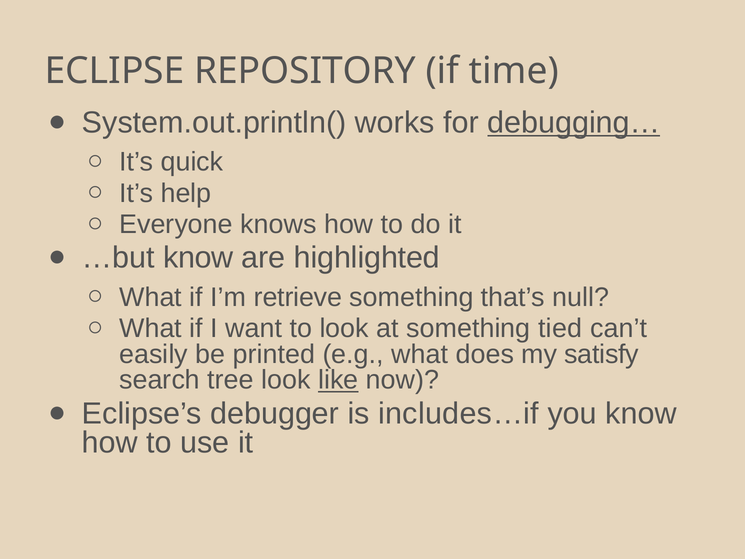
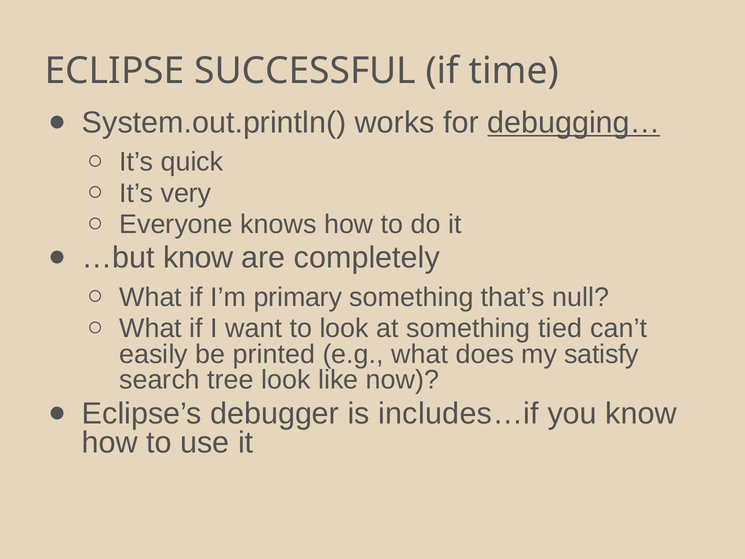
REPOSITORY: REPOSITORY -> SUCCESSFUL (305, 71)
help: help -> very (186, 193)
highlighted: highlighted -> completely (367, 258)
retrieve: retrieve -> primary (298, 297)
like underline: present -> none (338, 380)
